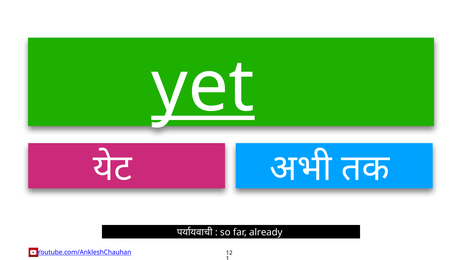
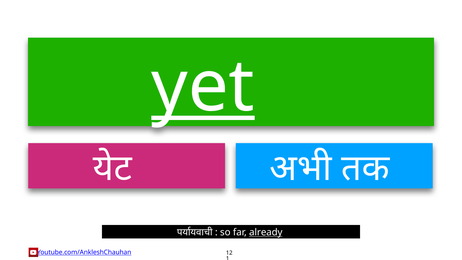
already underline: none -> present (266, 232)
